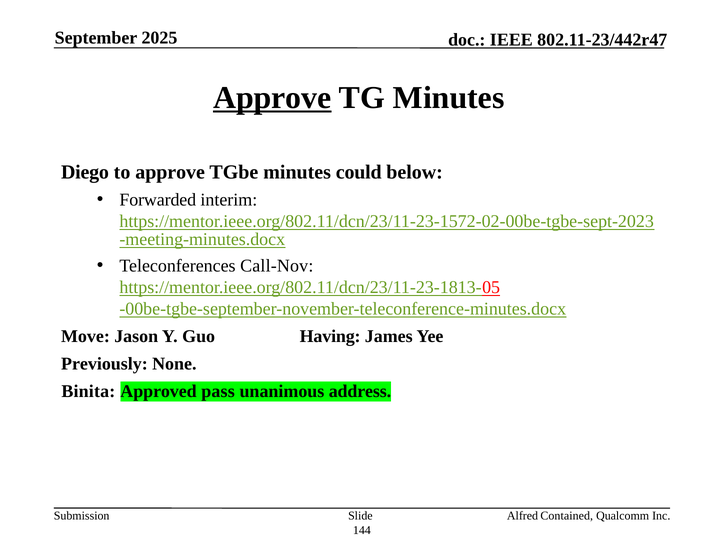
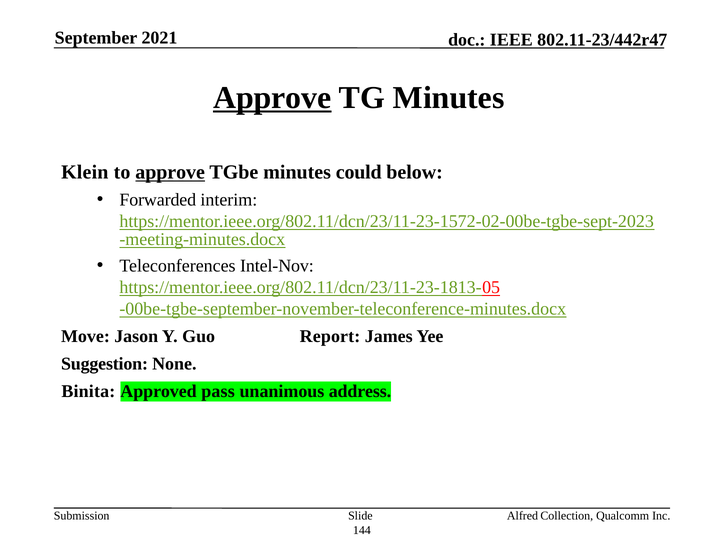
2025: 2025 -> 2021 (159, 38)
Diego: Diego -> Klein (85, 173)
approve underline: none -> present (170, 173)
Call-Nov: Call-Nov -> Intel-Nov (277, 266)
Having: Having -> Report (330, 337)
Previously: Previously -> Suggestion (105, 364)
Contained: Contained -> Collection (567, 516)
